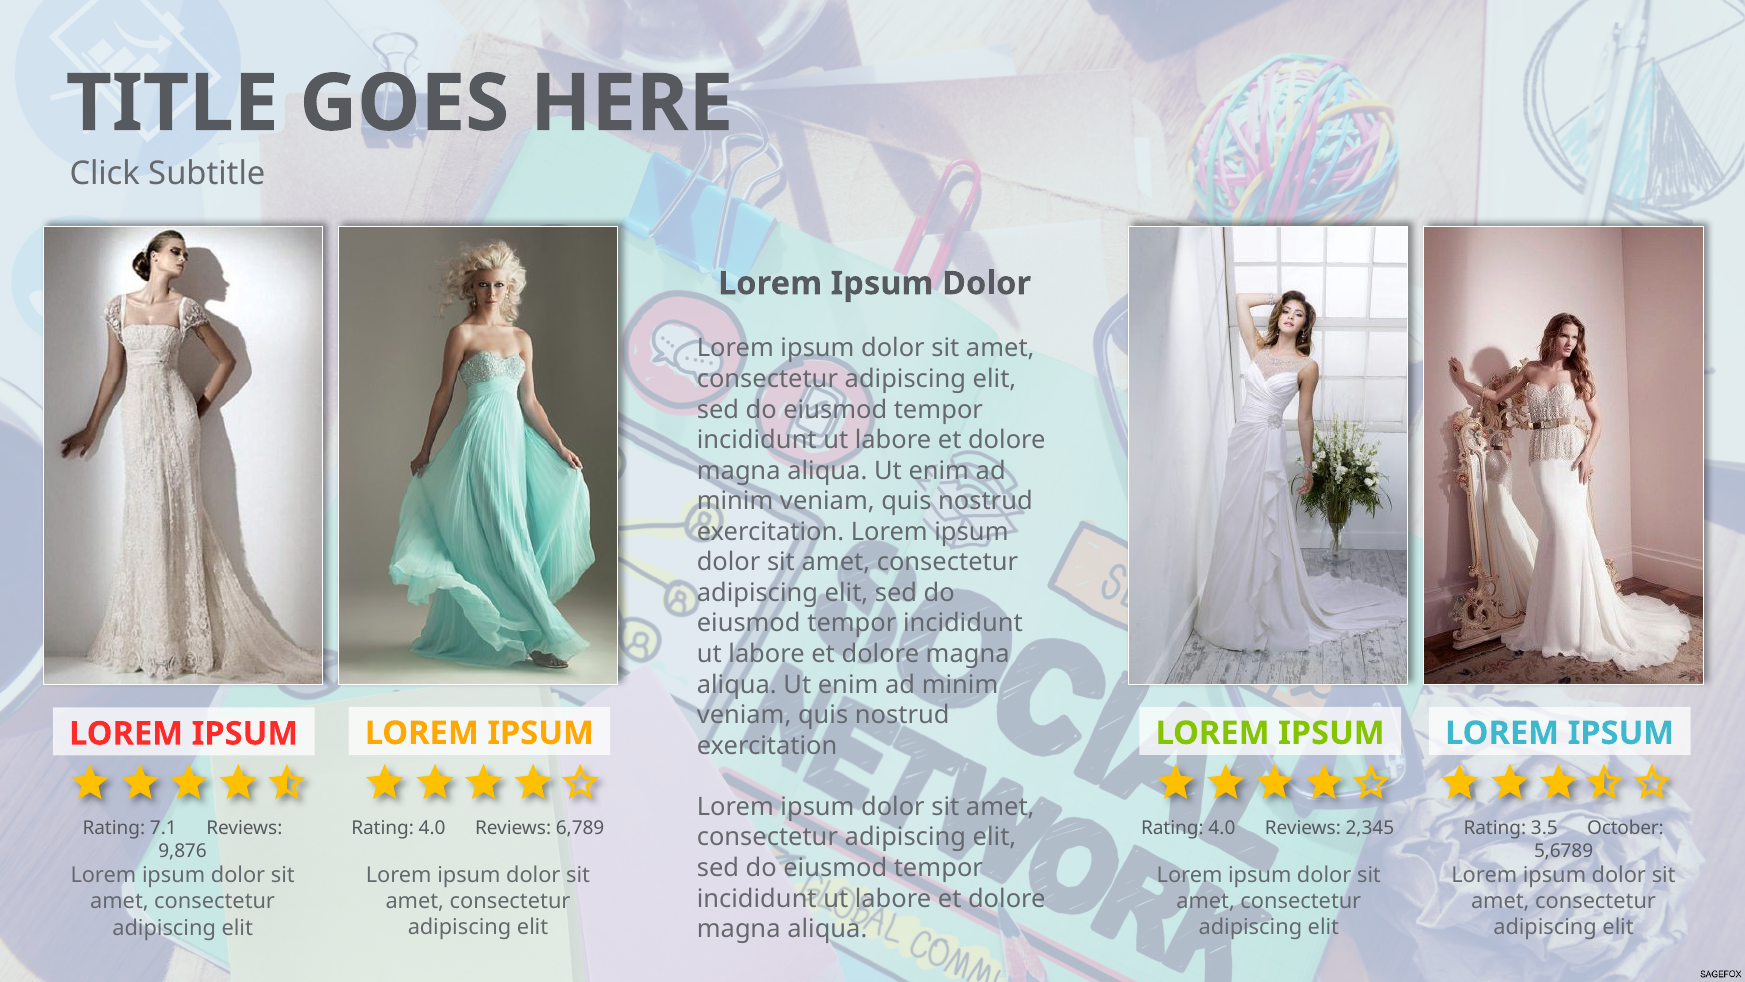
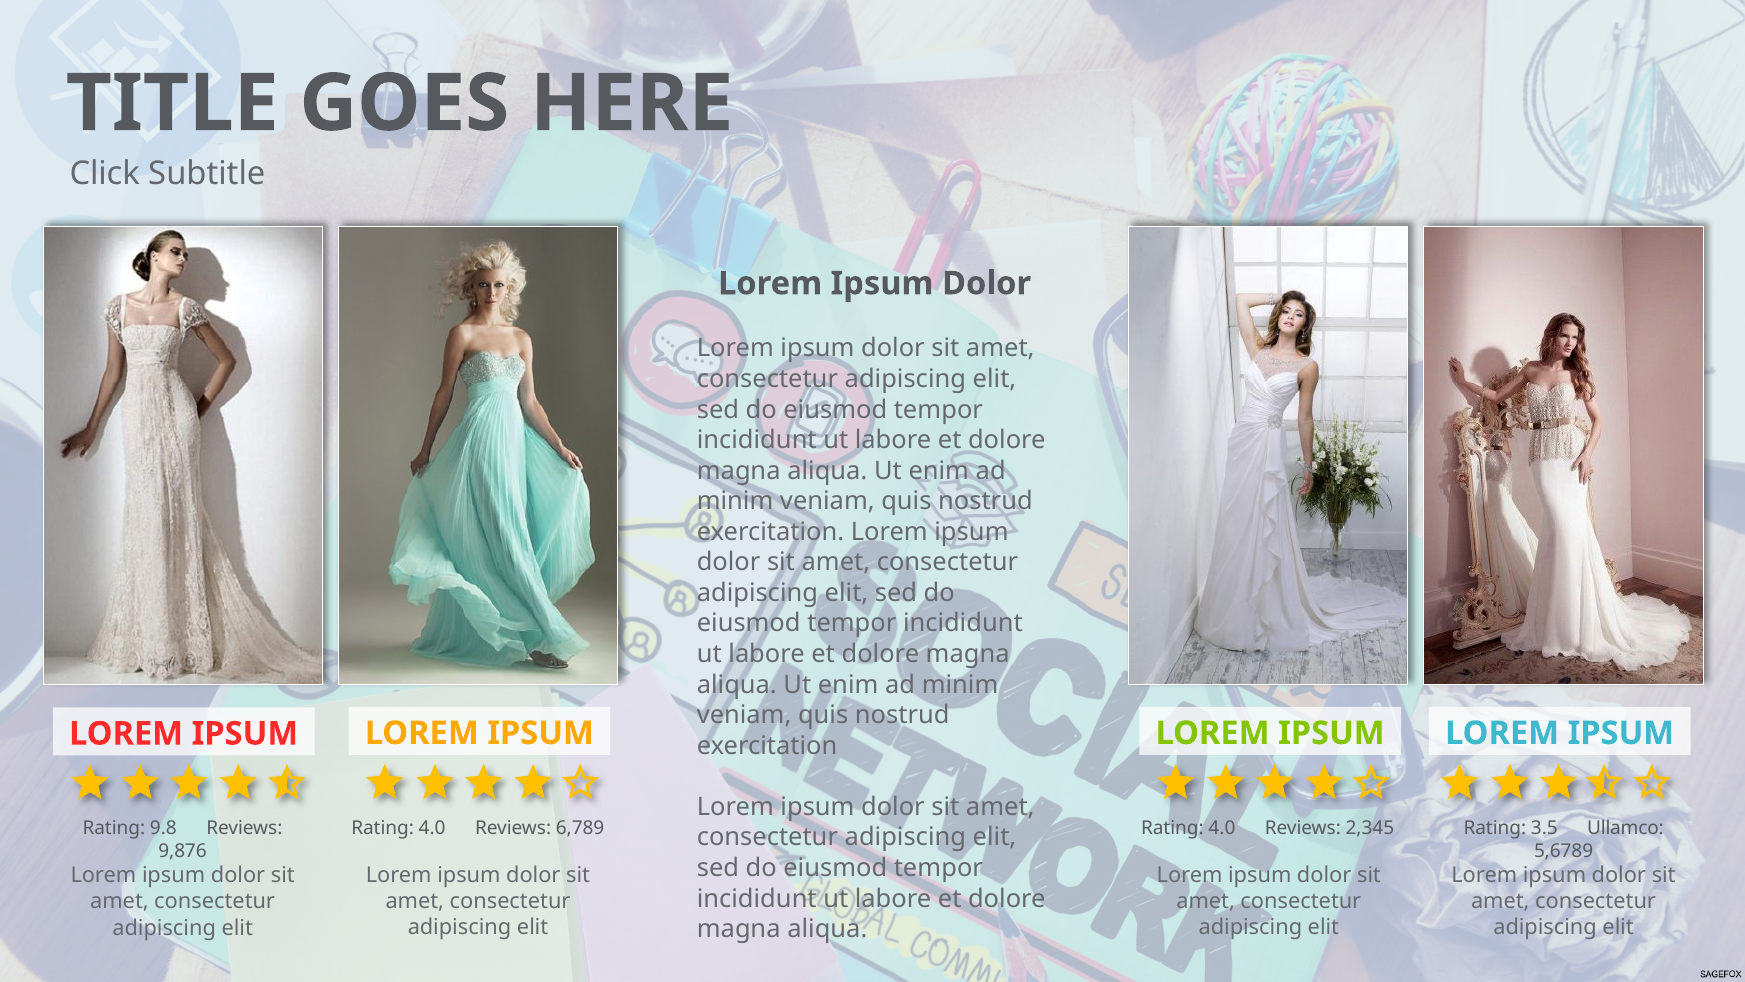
October: October -> Ullamco (1625, 828)
7.1: 7.1 -> 9.8 (163, 828)
